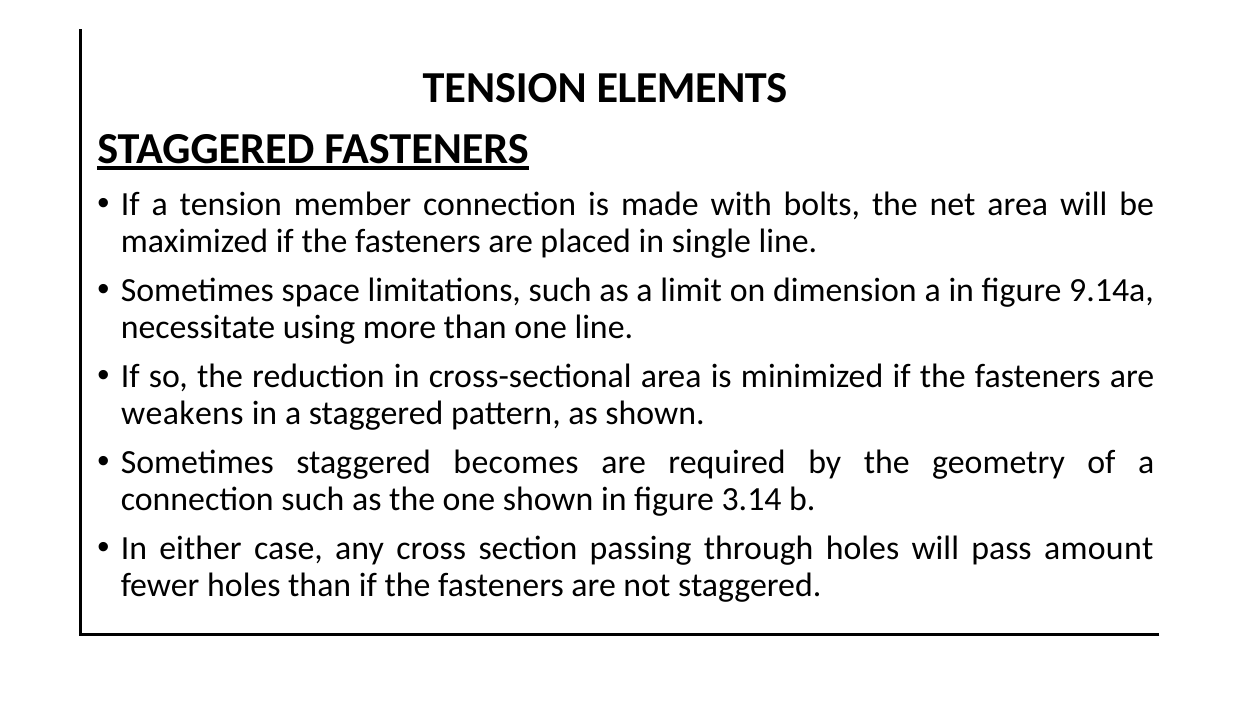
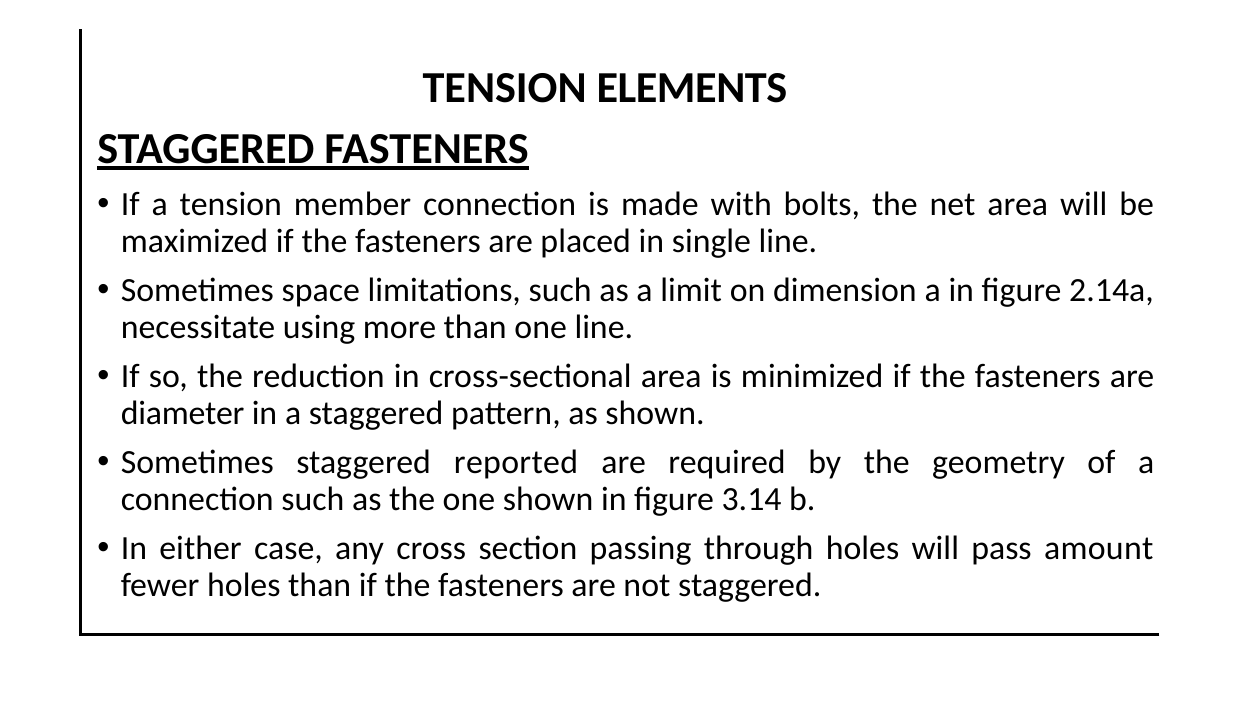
9.14a: 9.14a -> 2.14a (1112, 290)
weakens: weakens -> diameter (183, 413)
becomes: becomes -> reported (516, 462)
